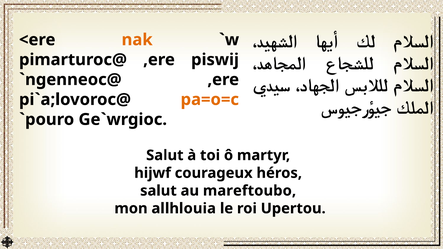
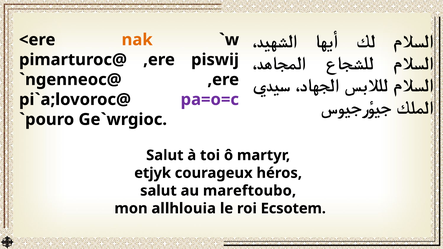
pa=o=c colour: orange -> purple (210, 100)
hijwf: hijwf -> etjyk (153, 173)
Upertou: Upertou -> Ecsotem (293, 209)
